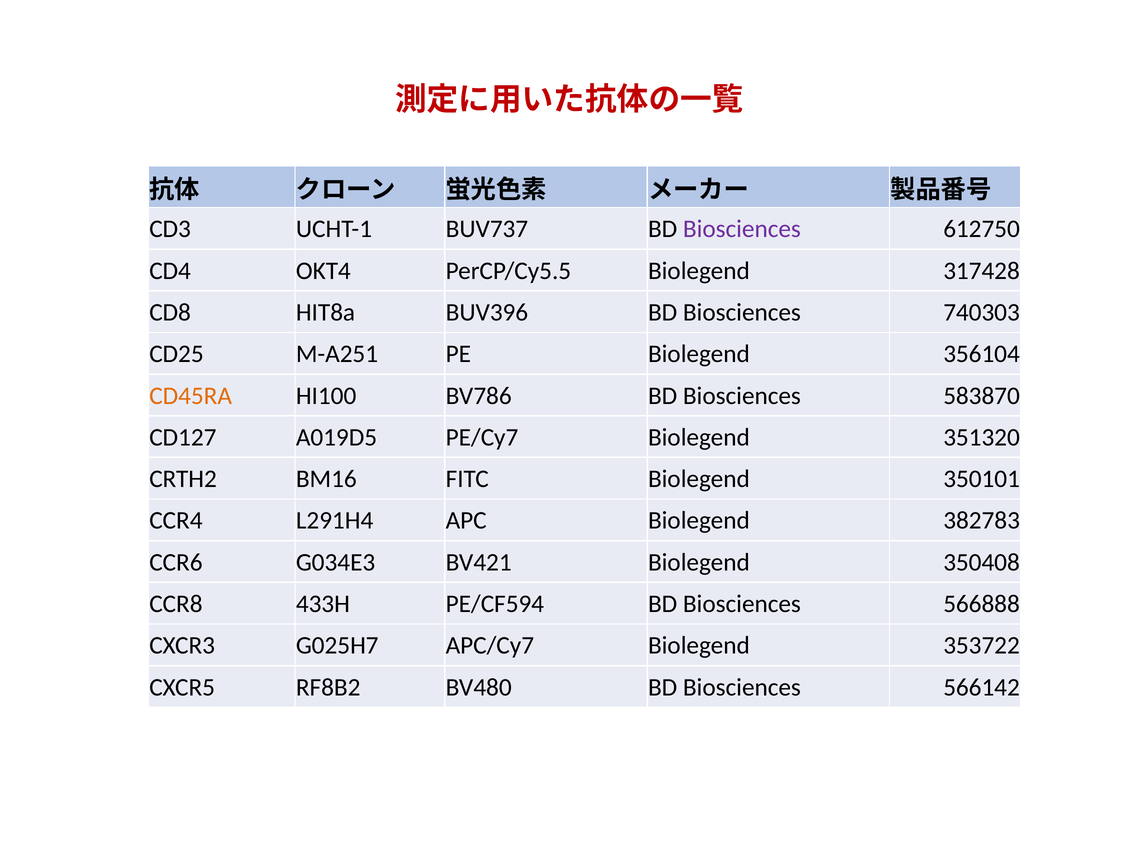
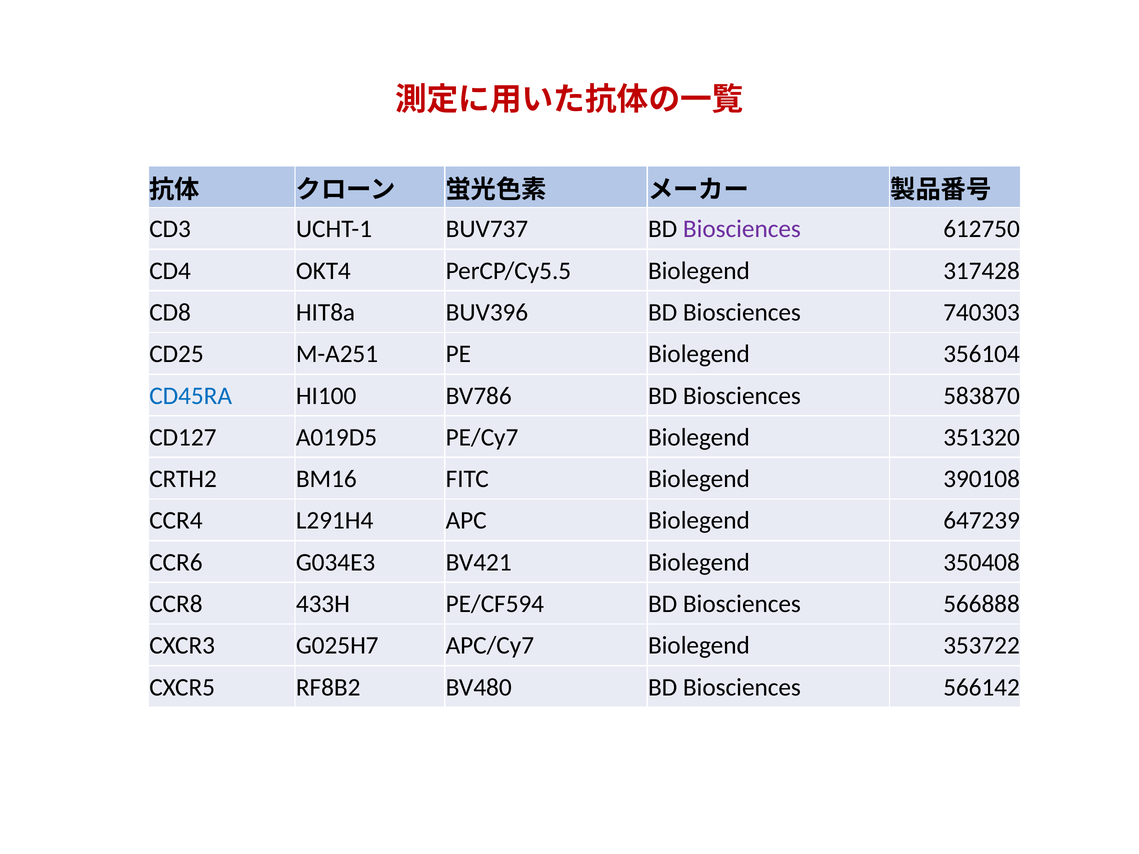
CD45RA colour: orange -> blue (191, 396)
350101: 350101 -> 390108 (982, 479)
382783: 382783 -> 647239 (982, 521)
